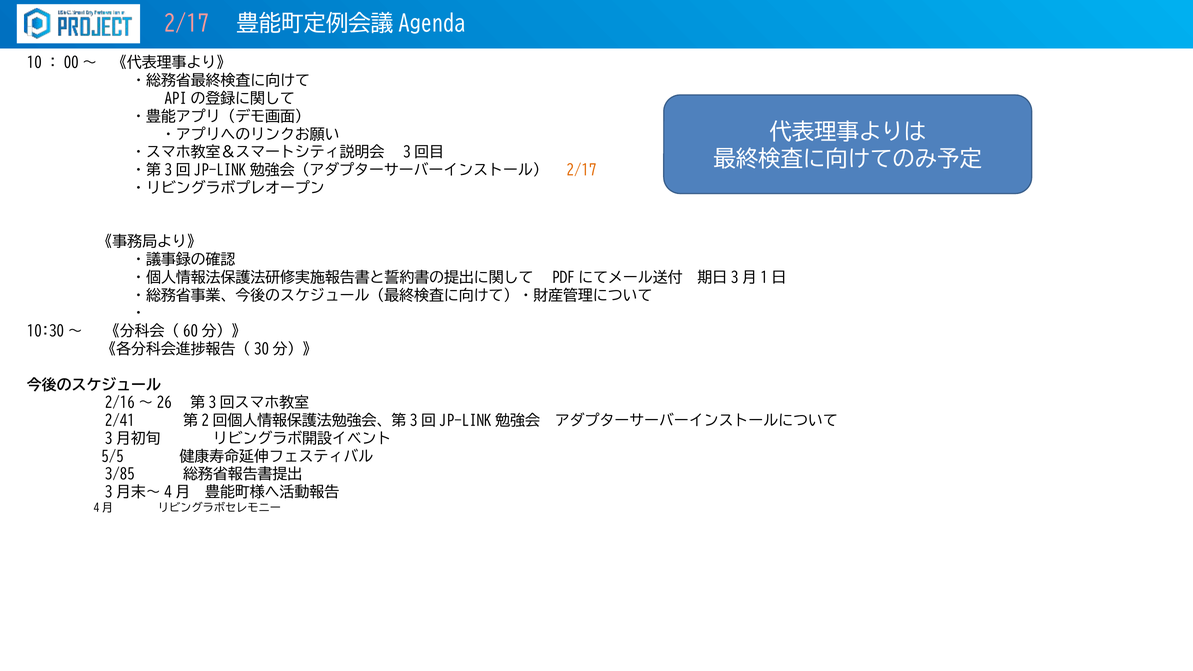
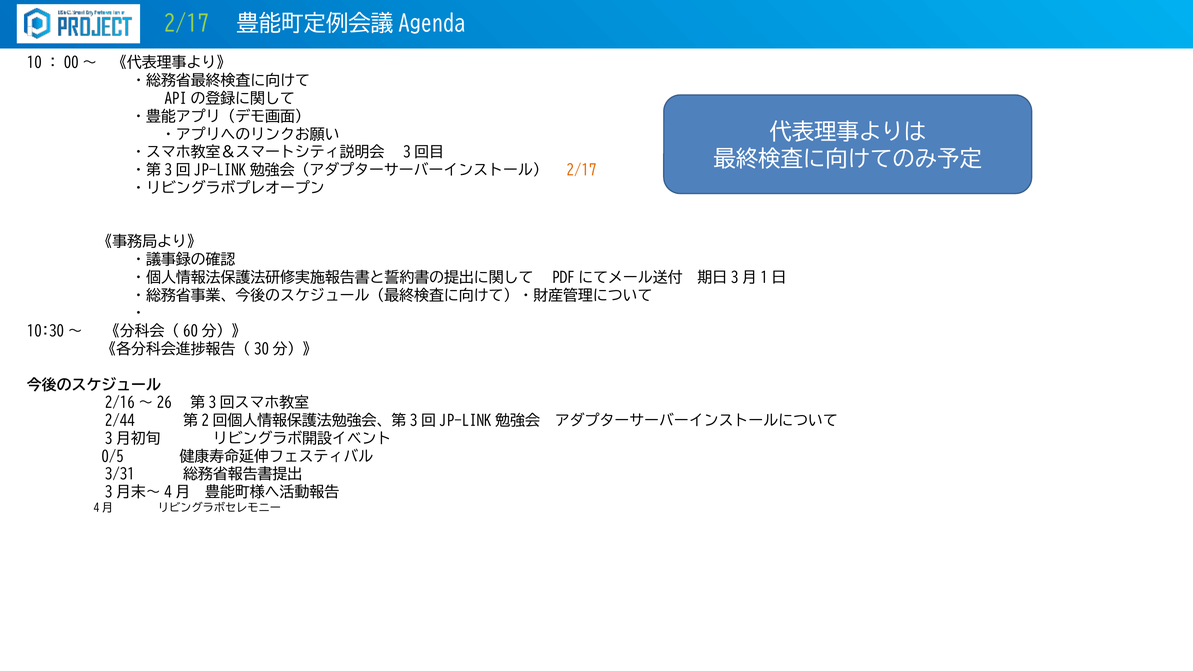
2/17 colour: pink -> light green (186, 24)
2/41: 2/41 -> 2/44 (120, 421)
5/5: 5/5 -> 0/5 (113, 457)
3/85: 3/85 -> 3/31 (120, 475)
